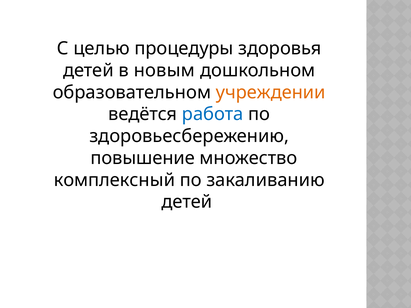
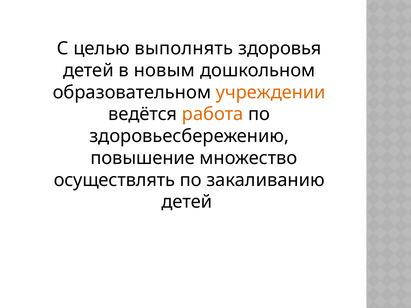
процедуры: процедуры -> выполнять (184, 49)
работа colour: blue -> orange (213, 114)
комплексный: комплексный -> осуществлять (114, 180)
